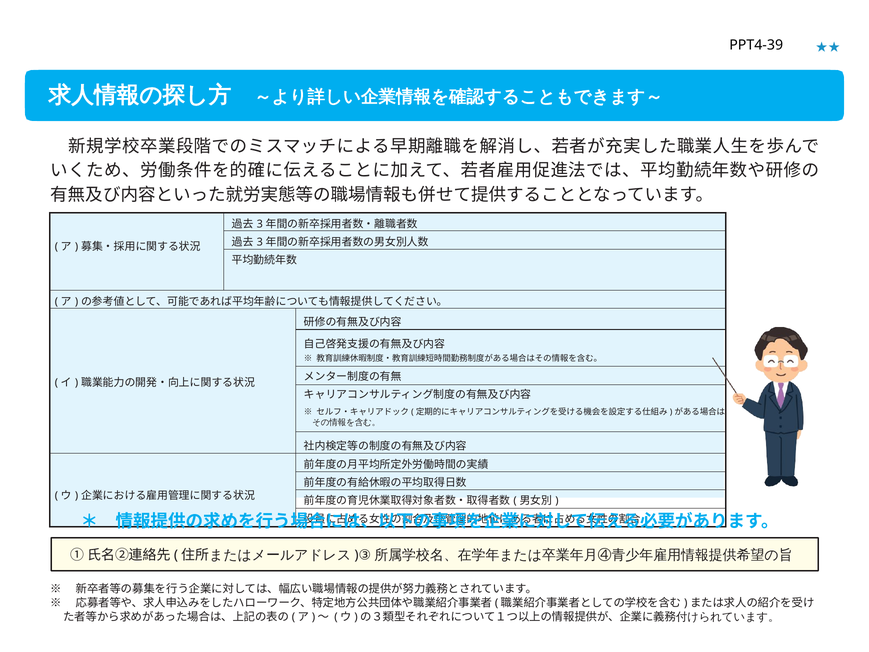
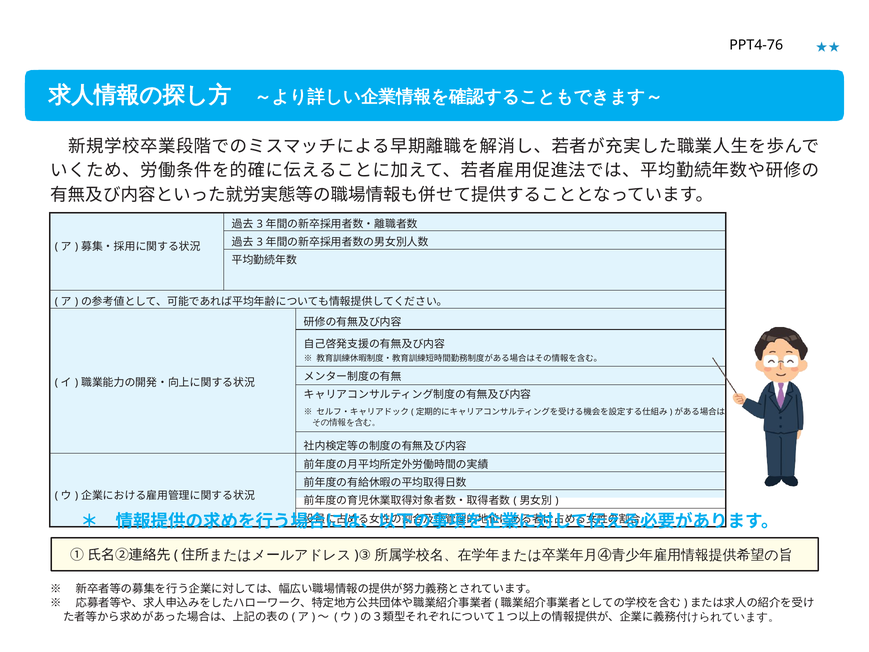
PPT4-39: PPT4-39 -> PPT4-76 (756, 45)
